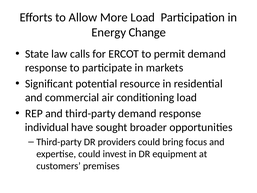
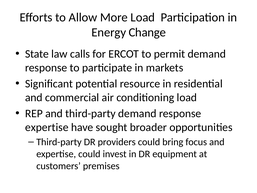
individual: individual -> expertise (47, 127)
